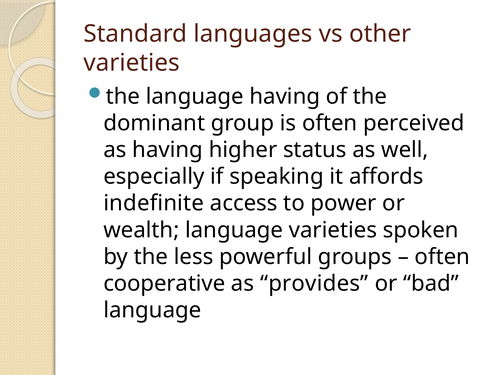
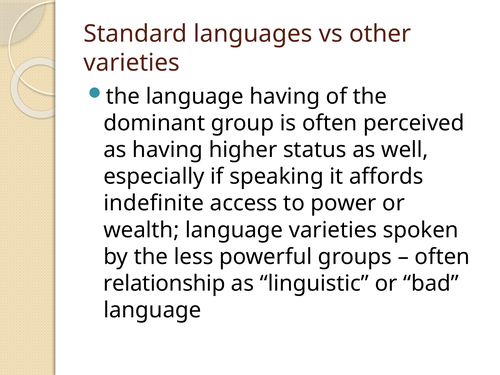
cooperative: cooperative -> relationship (164, 283)
provides: provides -> linguistic (314, 283)
